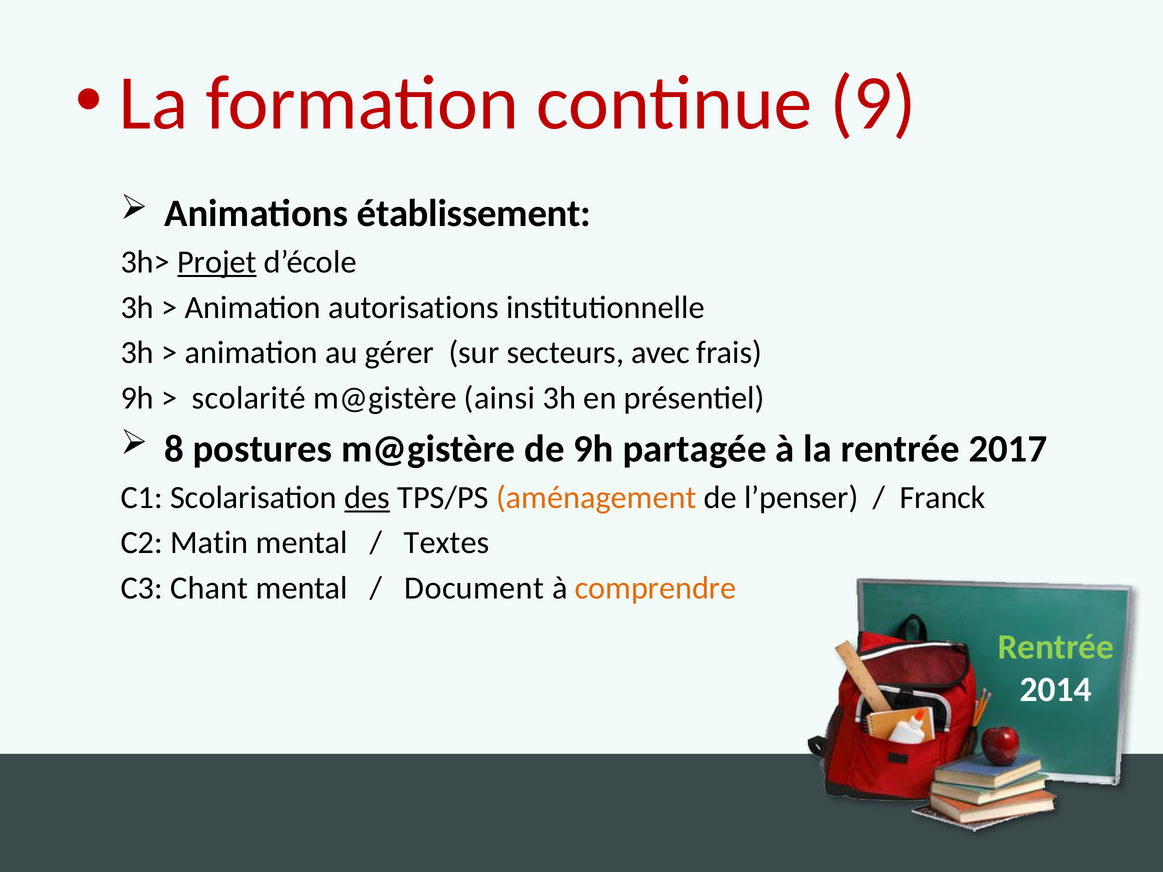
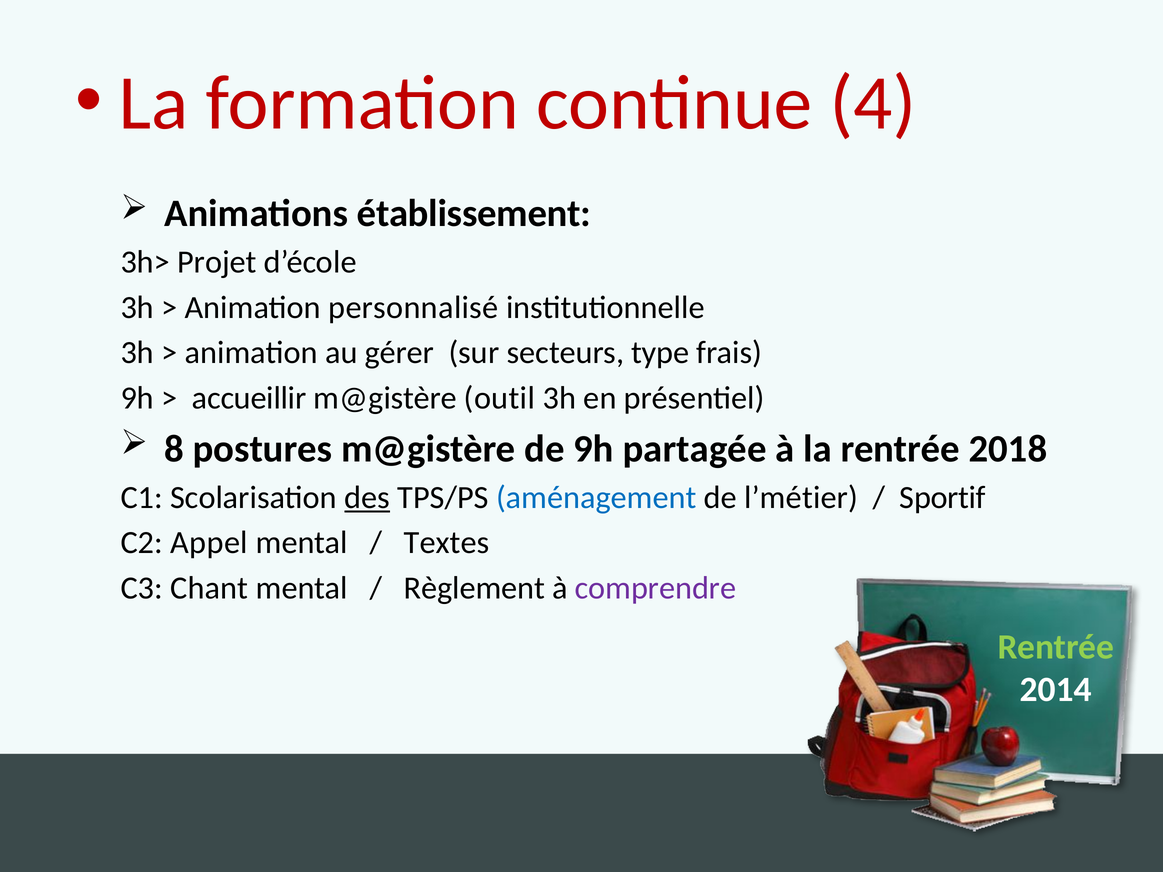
9: 9 -> 4 (873, 103)
Projet underline: present -> none (217, 262)
autorisations: autorisations -> personnalisé (413, 308)
avec: avec -> type (660, 353)
scolarité: scolarité -> accueillir (249, 398)
ainsi: ainsi -> outil (500, 398)
2017: 2017 -> 2018 (1008, 449)
aménagement colour: orange -> blue (596, 498)
l’penser: l’penser -> l’métier (801, 498)
Franck: Franck -> Sportif (943, 498)
Matin: Matin -> Appel (209, 543)
Document: Document -> Règlement (474, 588)
comprendre colour: orange -> purple (656, 588)
